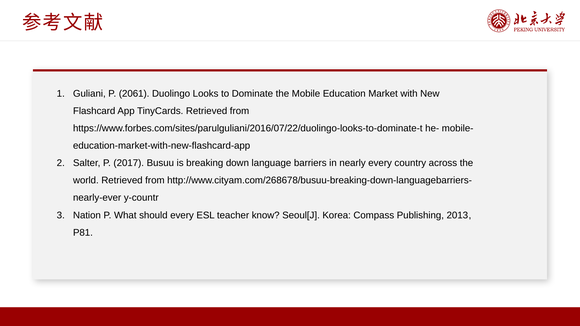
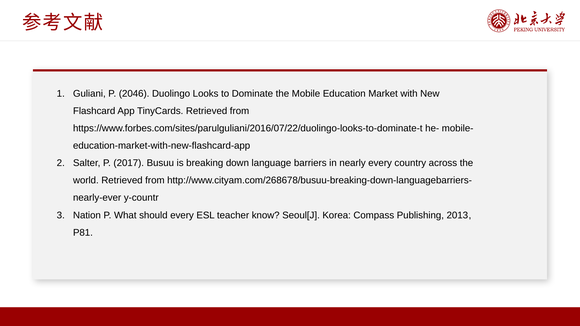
2061: 2061 -> 2046 (134, 94)
